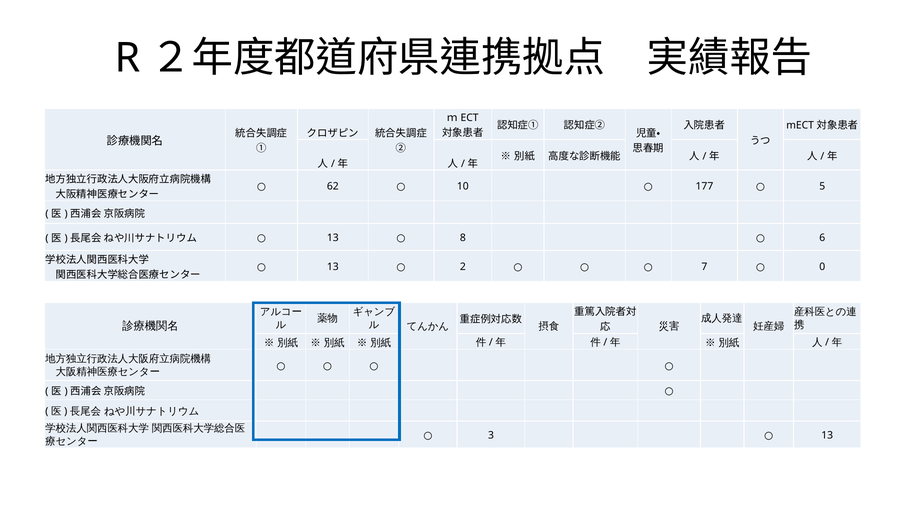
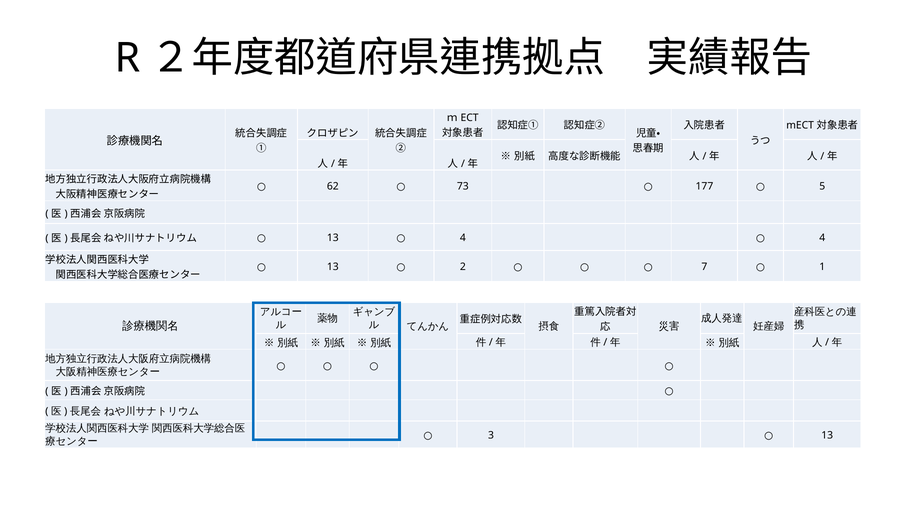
10: 10 -> 73 (463, 187)
8: 8 -> 4 (463, 238)
6: 6 -> 4 (822, 238)
0: 0 -> 1 (822, 267)
